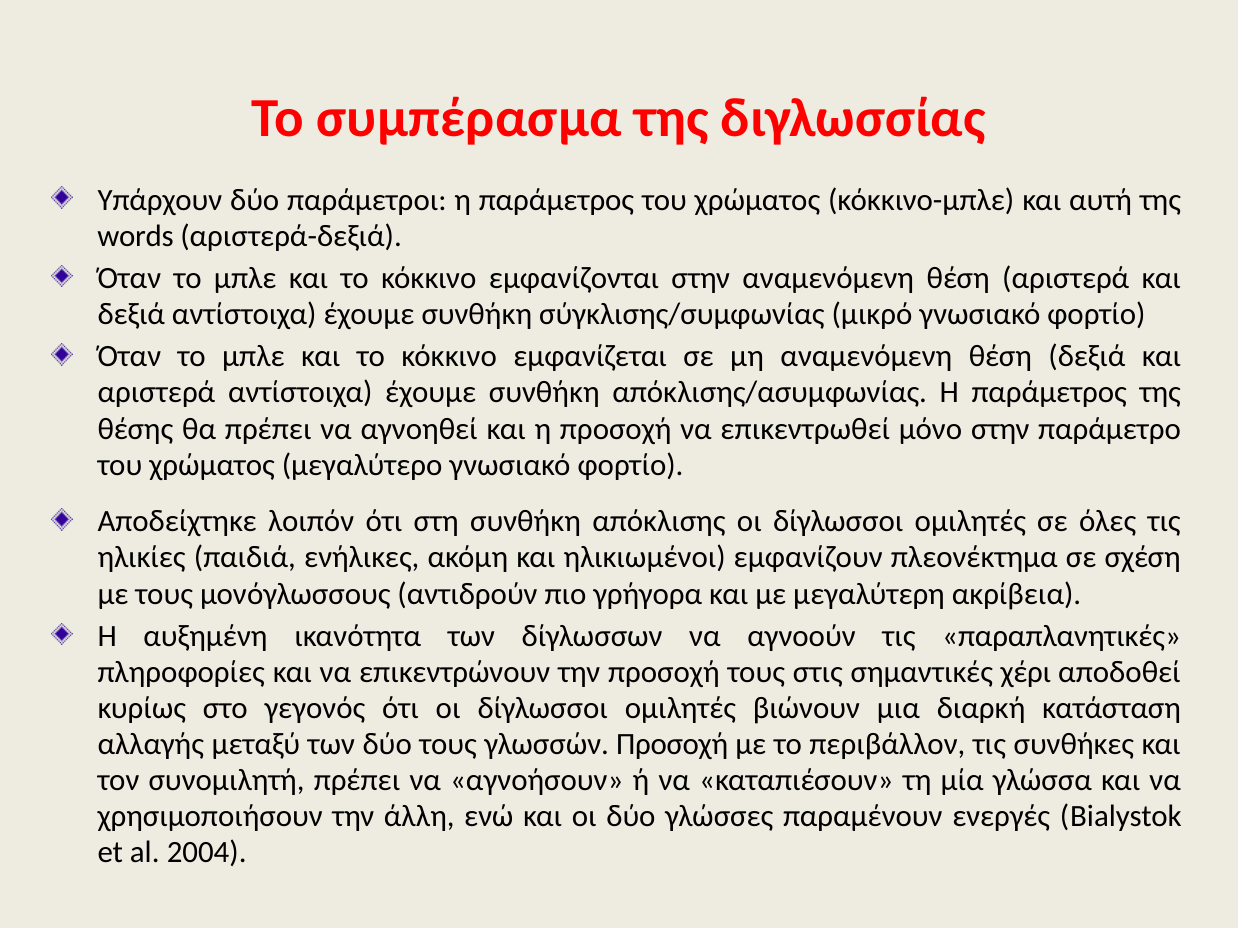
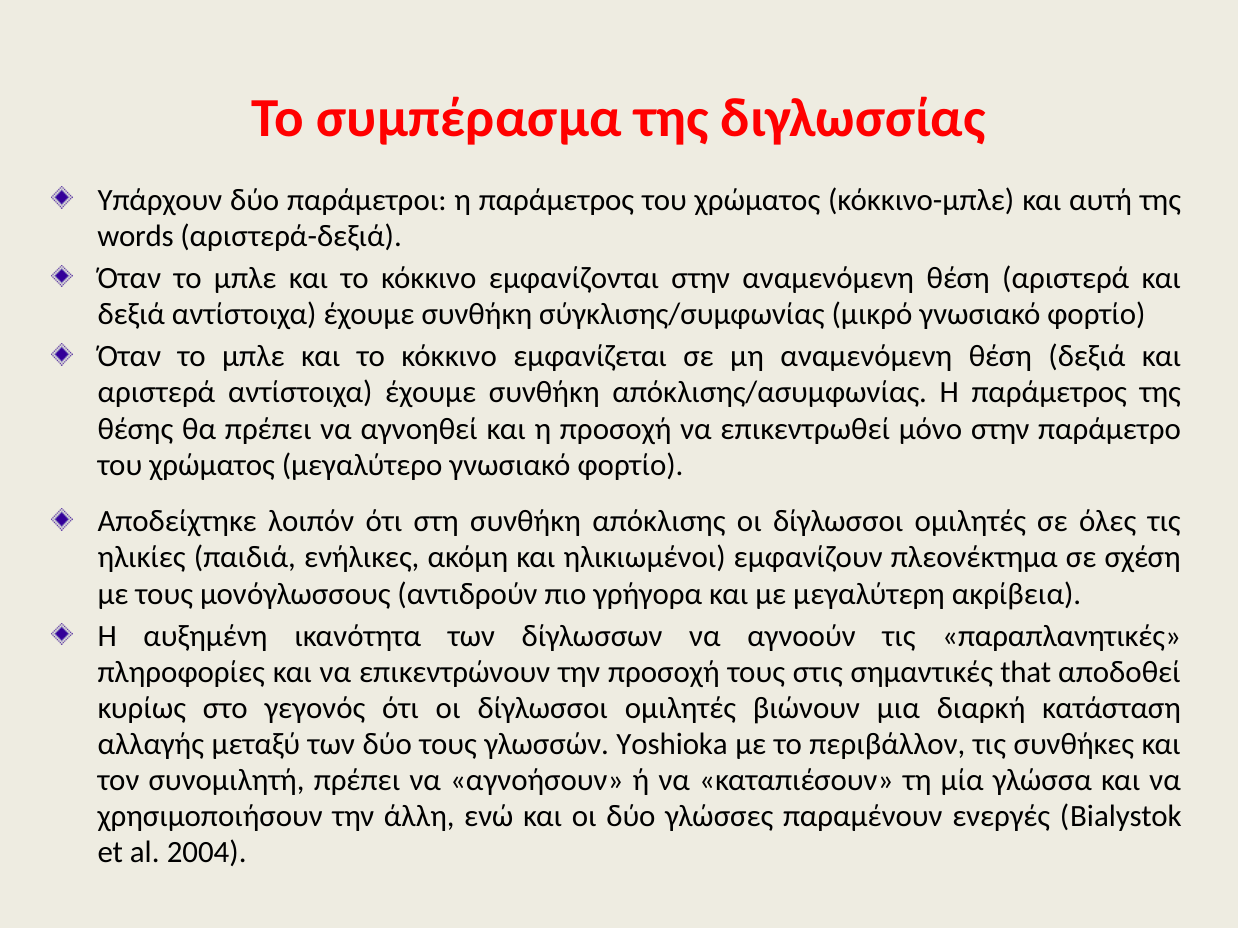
χέρι: χέρι -> that (1026, 673)
γλωσσών Προσοχή: Προσοχή -> Yoshioka (672, 745)
